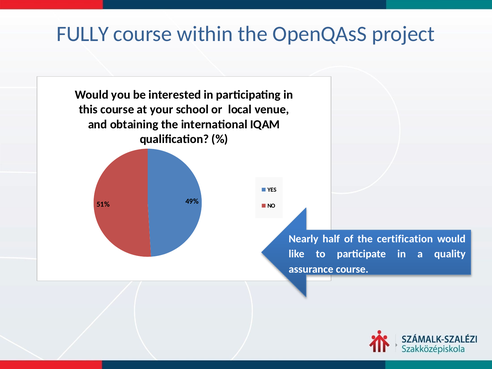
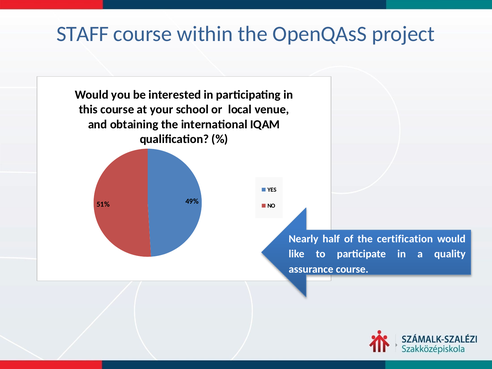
FULLY: FULLY -> STAFF (83, 34)
